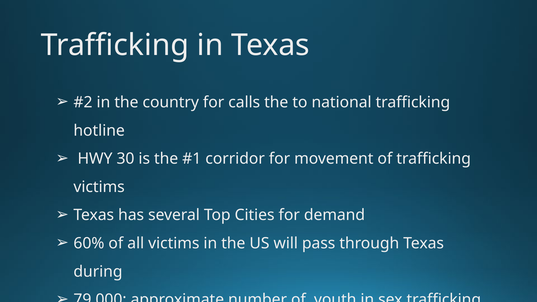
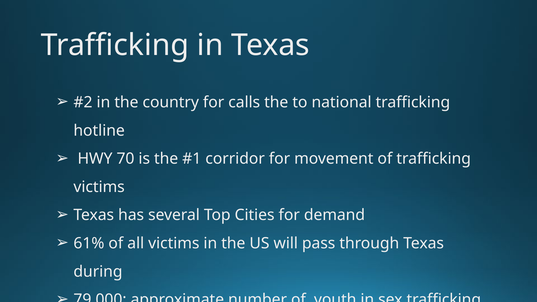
30: 30 -> 70 (125, 159)
60%: 60% -> 61% (89, 243)
